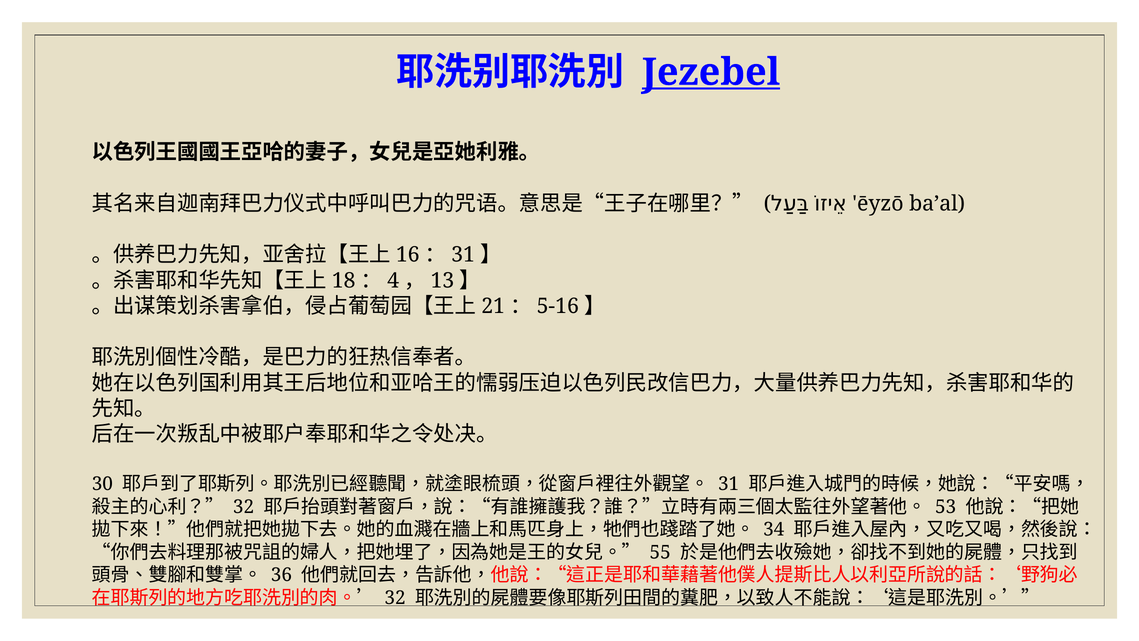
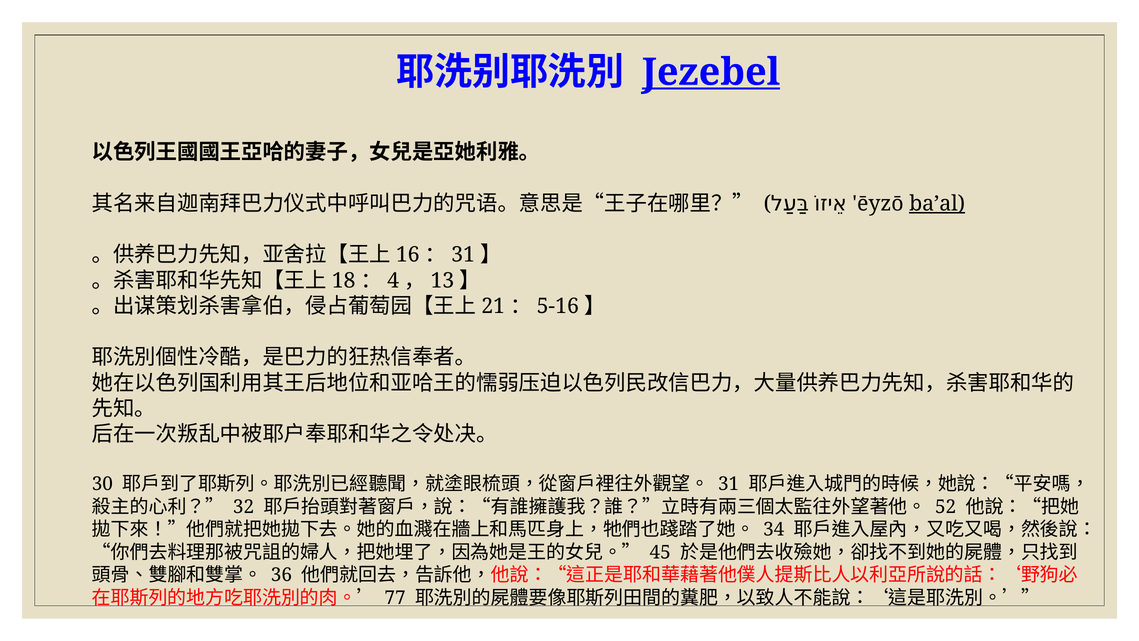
ba’al underline: none -> present (937, 203)
53: 53 -> 52 (946, 507)
55: 55 -> 45 (660, 552)
32: 32 -> 77 (395, 598)
